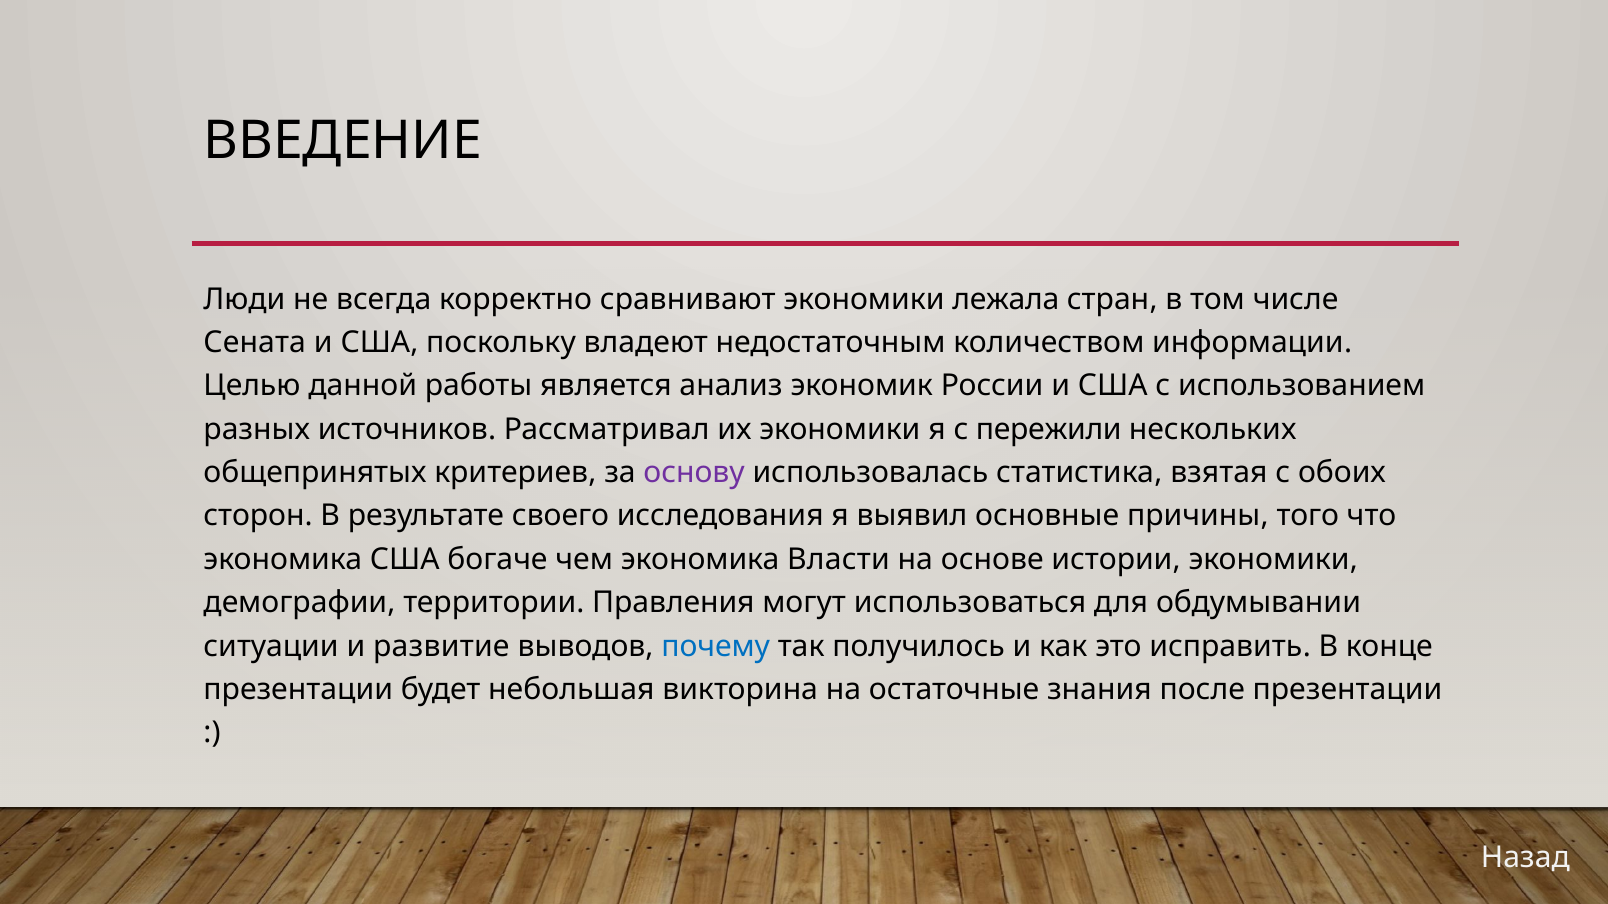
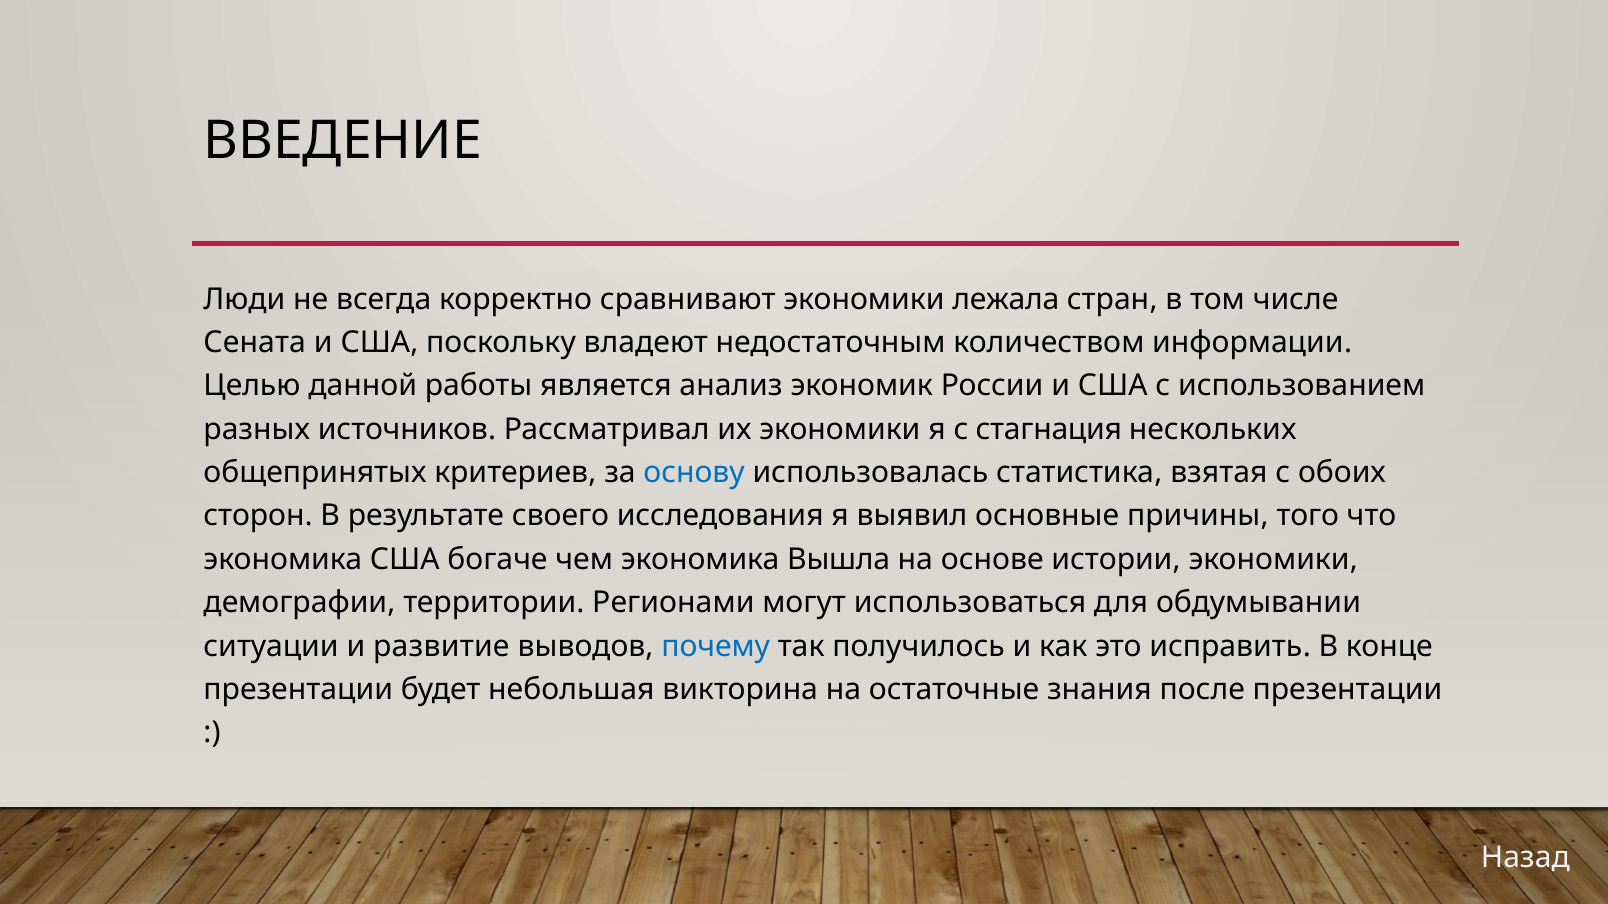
пережили: пережили -> стагнация (1049, 429)
основу colour: purple -> blue (694, 473)
Власти: Власти -> Вышла (839, 560)
Правления: Правления -> Регионами (673, 603)
